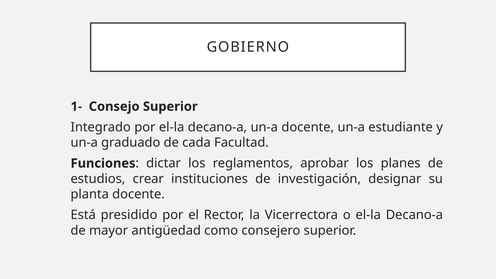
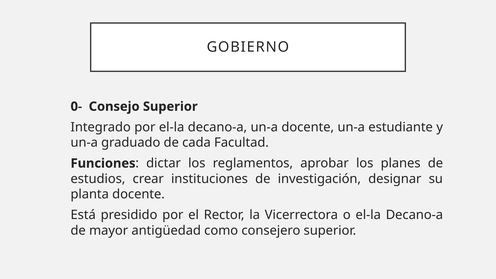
1-: 1- -> 0- (76, 107)
